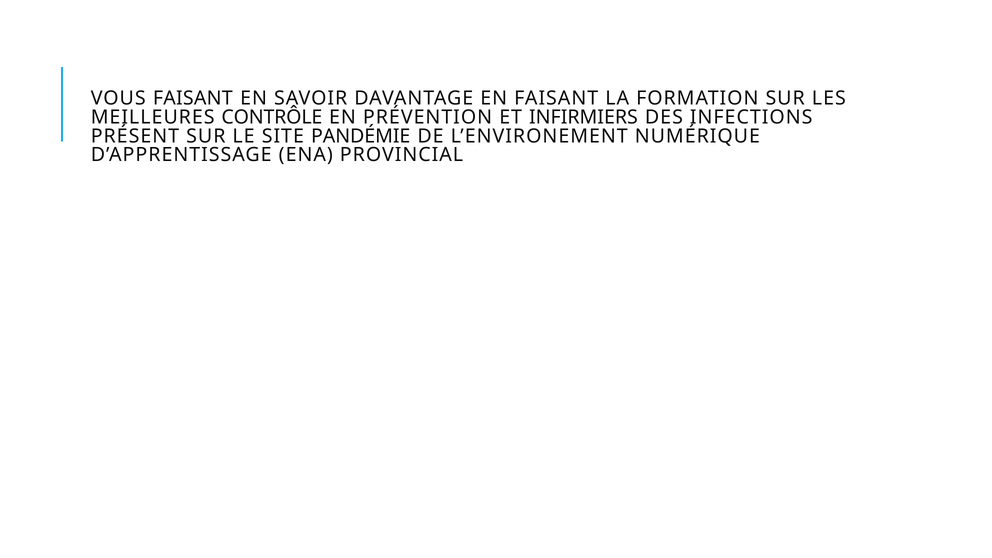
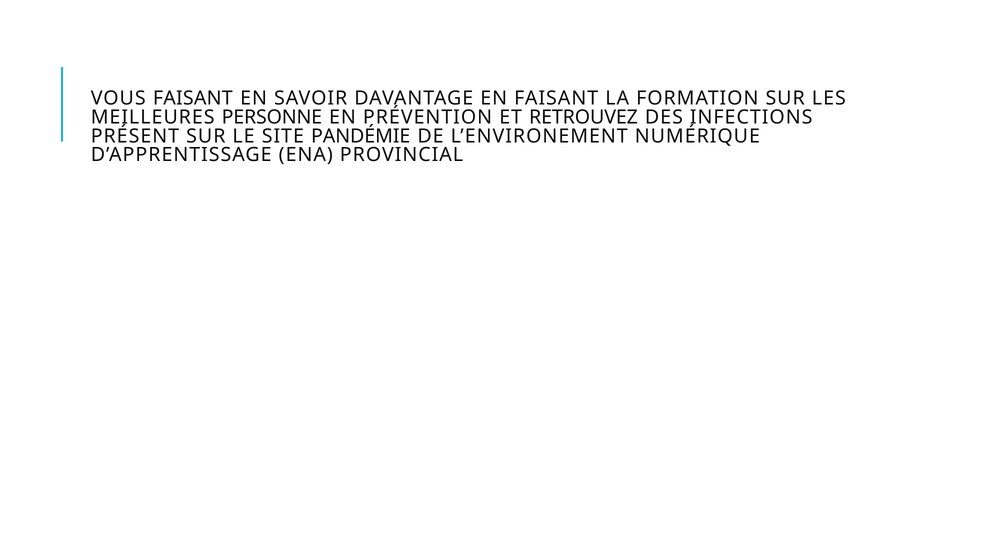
CONTRÔLE: CONTRÔLE -> PERSONNE (272, 117)
INFIRMIERS: INFIRMIERS -> RETROUVEZ (584, 117)
